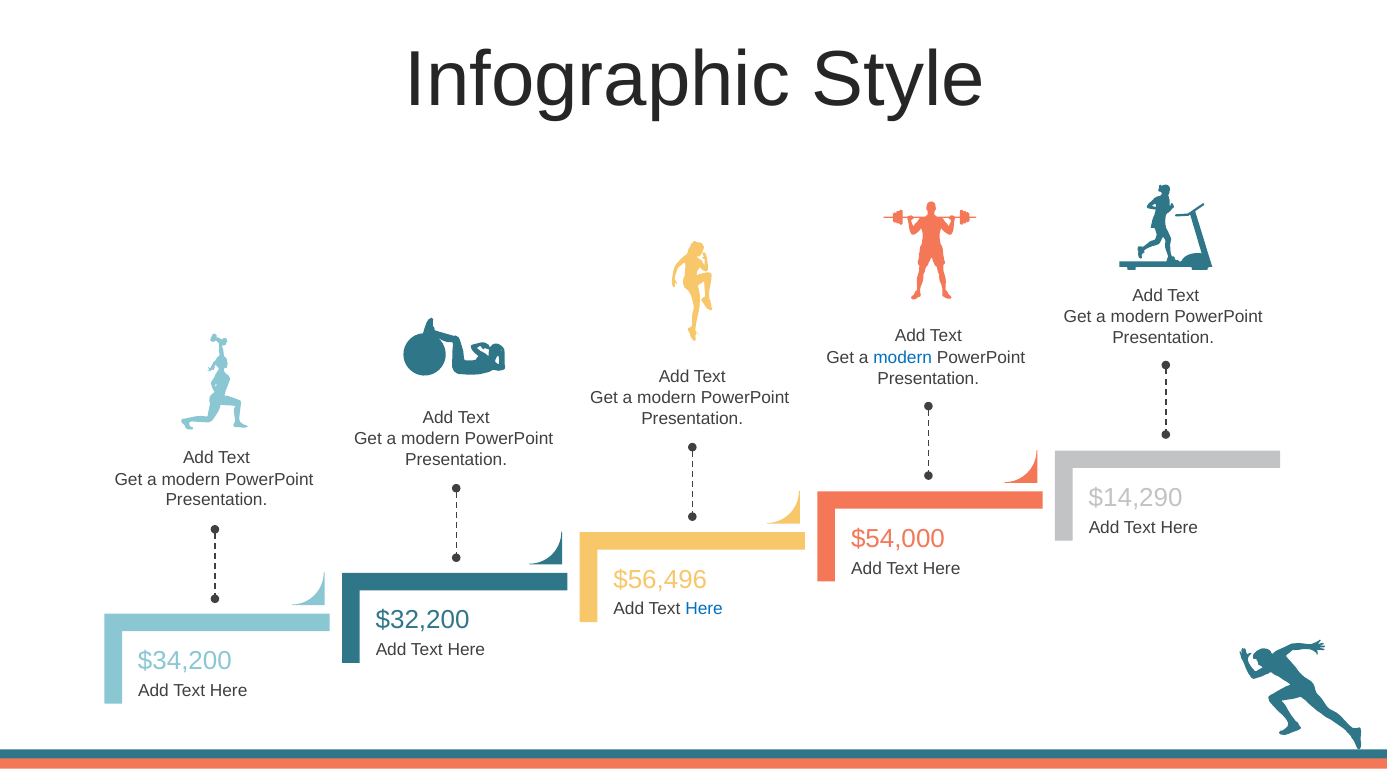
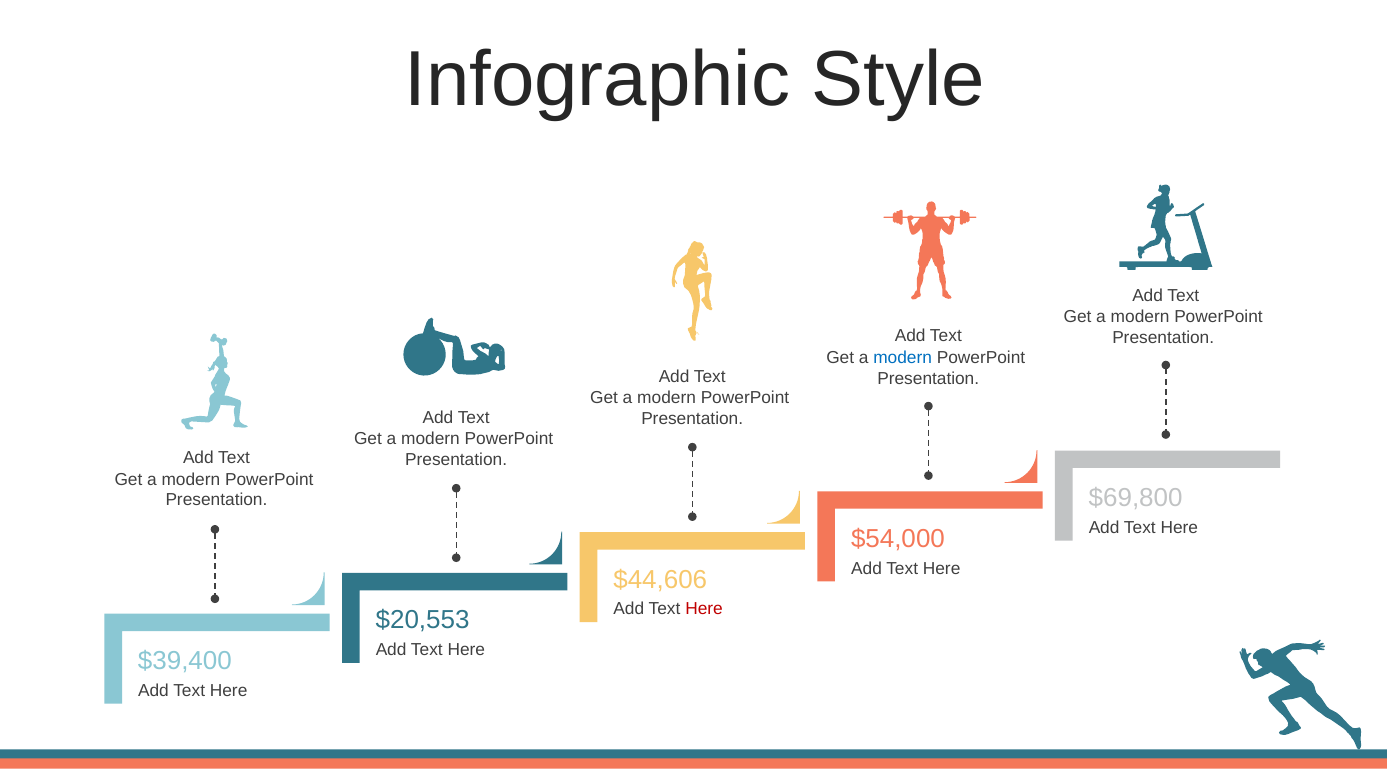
$14,290: $14,290 -> $69,800 (1136, 498)
$56,496: $56,496 -> $44,606 (660, 580)
Here colour: blue -> red (704, 609)
$32,200: $32,200 -> $20,553 (423, 621)
$34,200: $34,200 -> $39,400 (185, 661)
